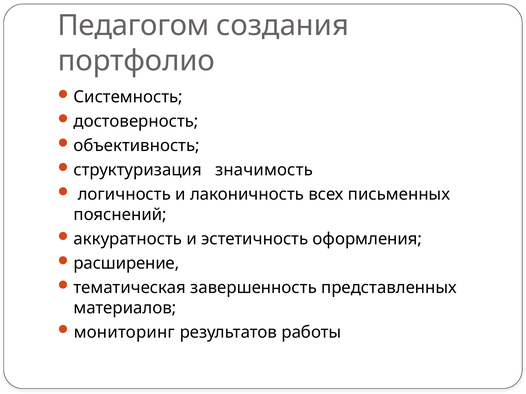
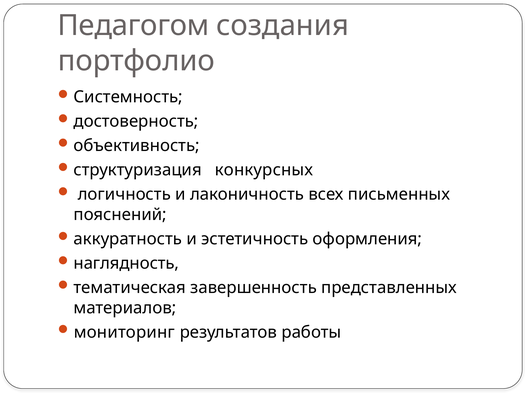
значимость: значимость -> конкурсных (264, 170)
расширение: расширение -> наглядность (126, 264)
